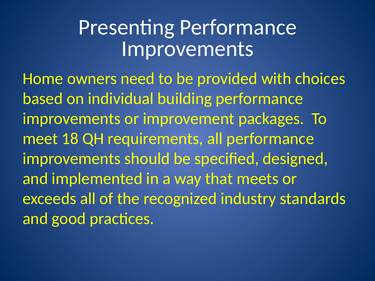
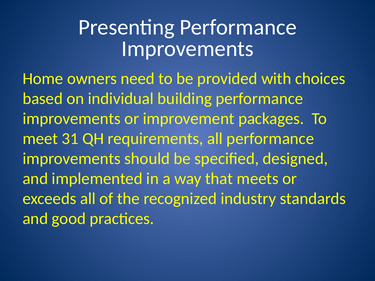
18: 18 -> 31 (70, 139)
